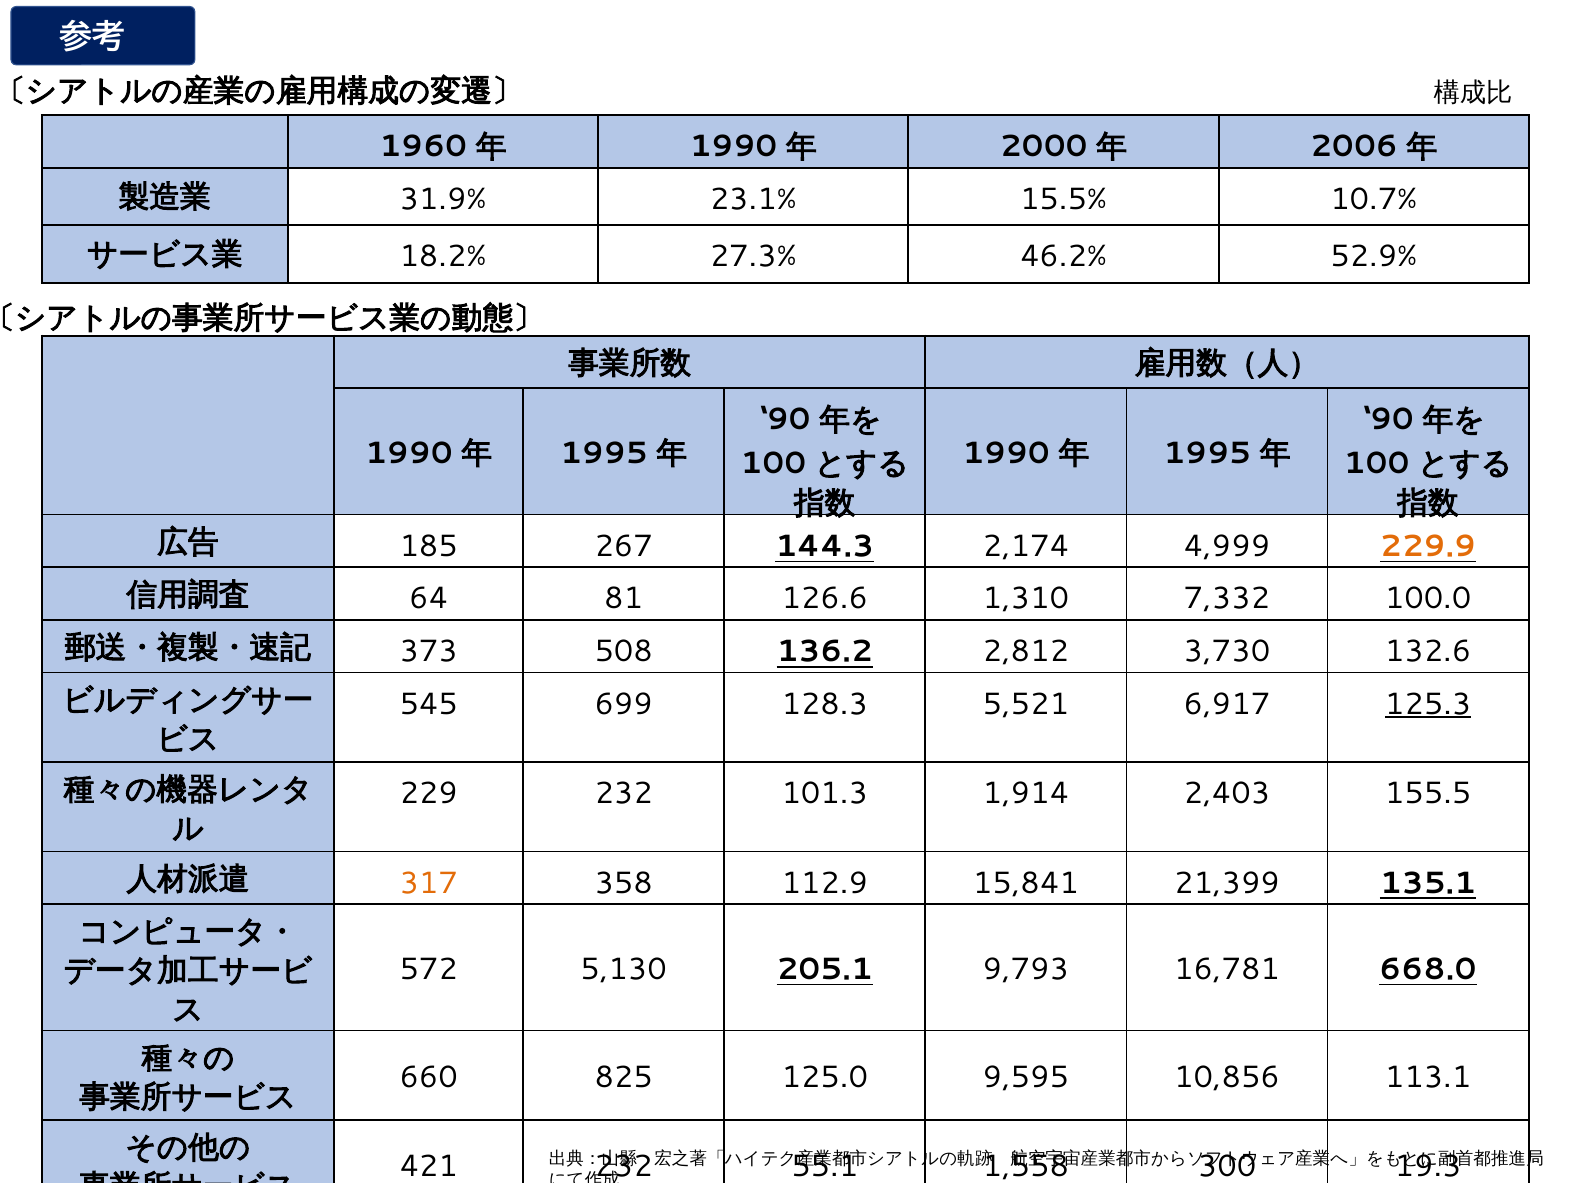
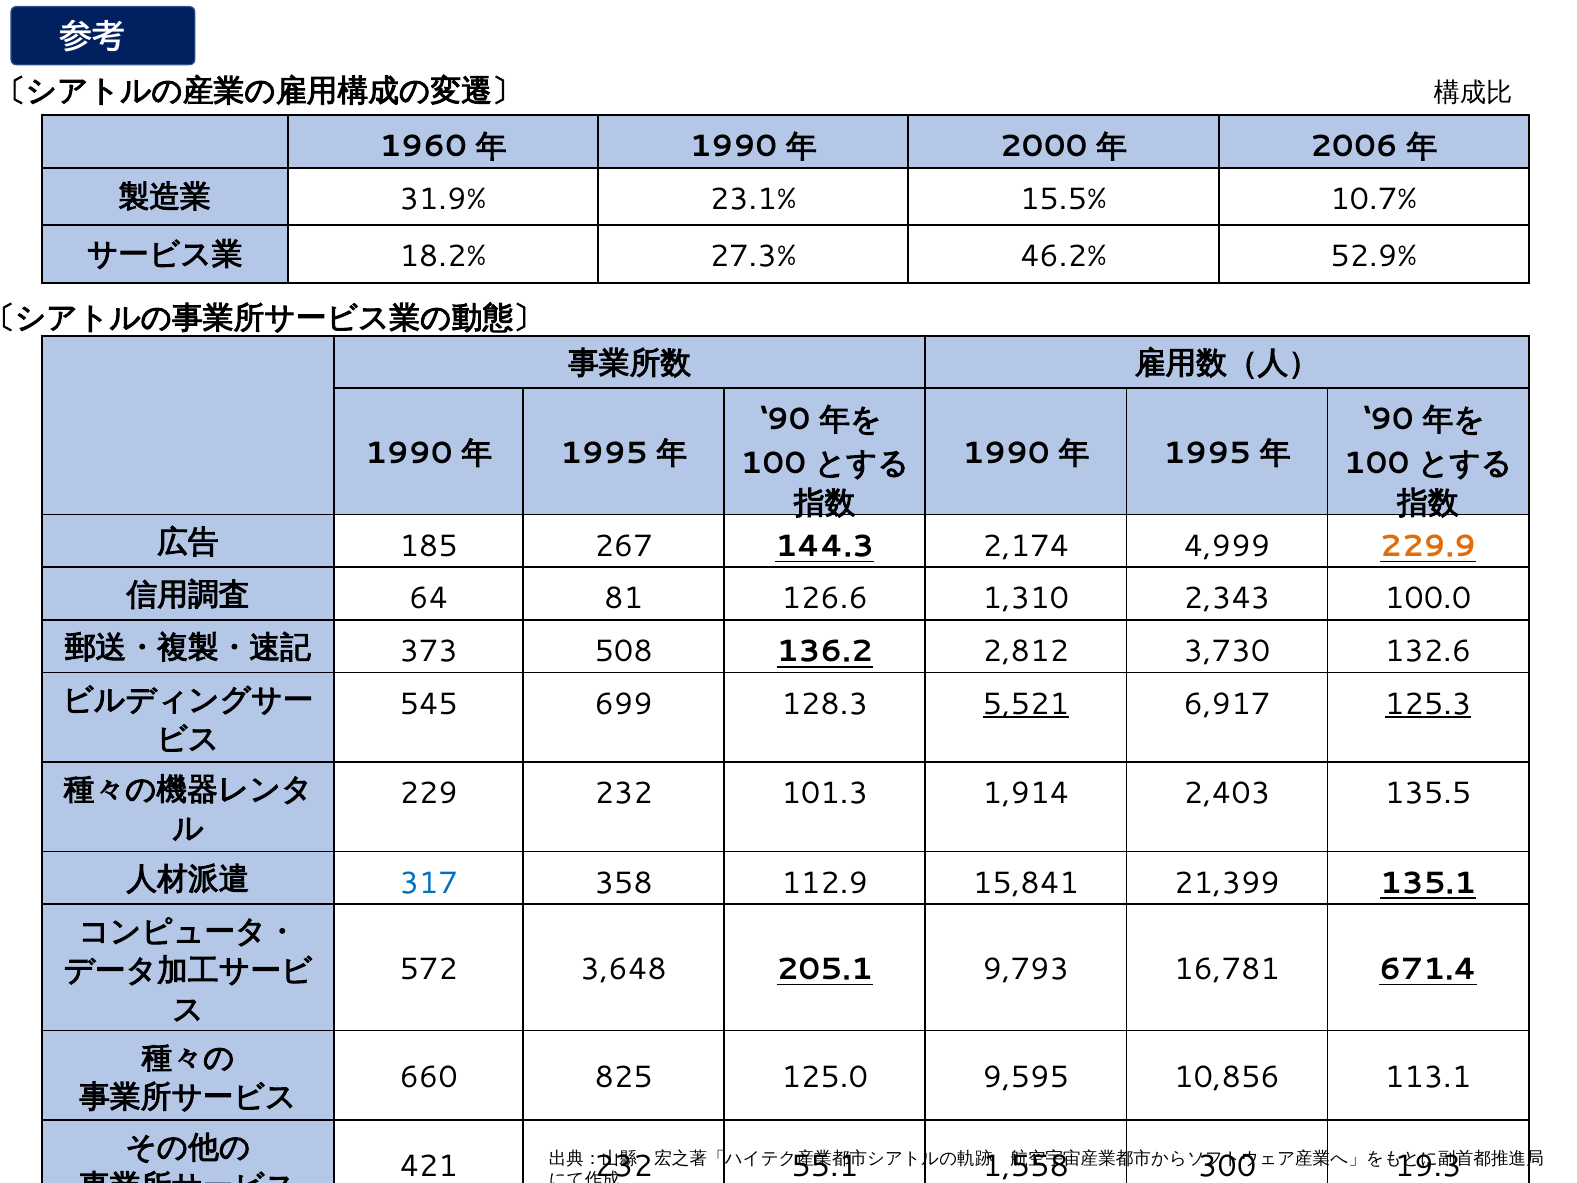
7,332: 7,332 -> 2,343 (1227, 599)
5,521 underline: none -> present (1026, 704)
155.5: 155.5 -> 135.5 (1428, 793)
317 colour: orange -> blue (429, 883)
5,130: 5,130 -> 3,648 (624, 969)
668.0: 668.0 -> 671.4 (1428, 969)
